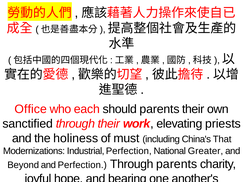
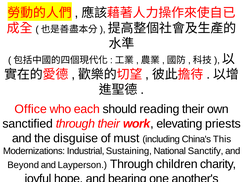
should parents: parents -> reading (160, 109)
the holiness: holiness -> disguise (76, 138)
That: That -> This (222, 139)
Industrial Perfection: Perfection -> Sustaining (129, 151)
Greater: Greater -> Sanctify (206, 151)
and Perfection: Perfection -> Layperson (82, 165)
Through parents: parents -> children (177, 164)
